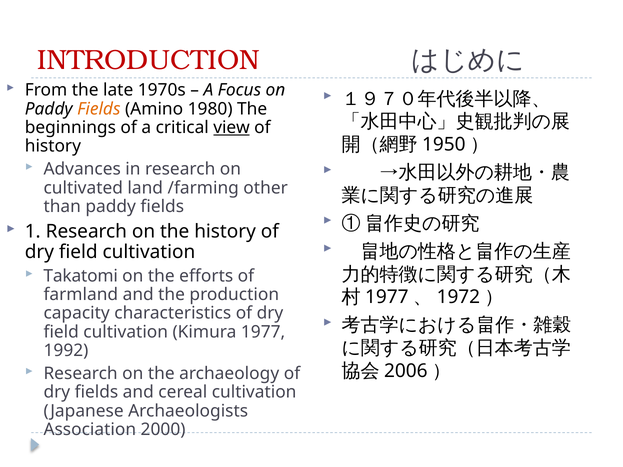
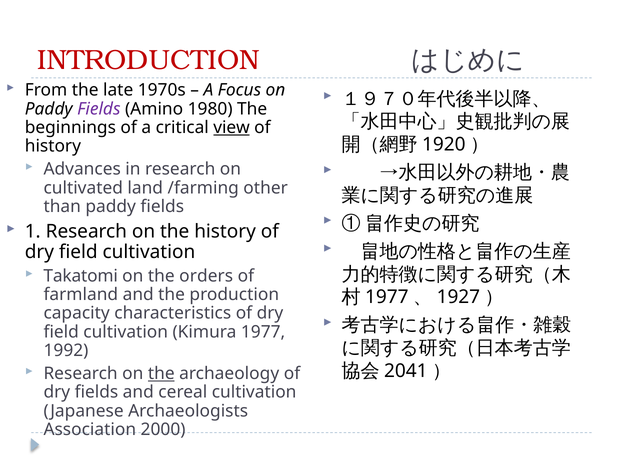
Fields colour: orange -> purple (99, 109)
1950: 1950 -> 1920 (444, 145)
efforts: efforts -> orders (206, 276)
1972: 1972 -> 1927 (458, 297)
2006: 2006 -> 2041 (406, 371)
the underline: none -> present (161, 374)
